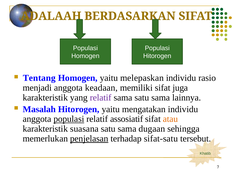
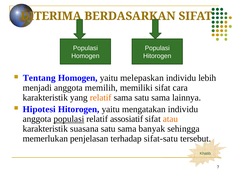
ADALAAH: ADALAAH -> DITERIMA (51, 16)
rasio: rasio -> lebih (207, 78)
keadaan: keadaan -> memilih (101, 88)
juga: juga -> cara (180, 88)
relatif colour: purple -> orange (101, 97)
Masalah: Masalah -> Hipotesi (39, 109)
dugaan: dugaan -> banyak (152, 129)
penjelasan underline: present -> none (89, 138)
